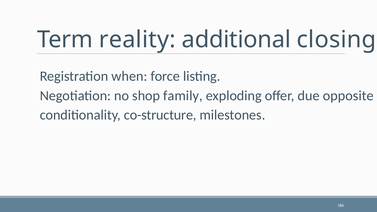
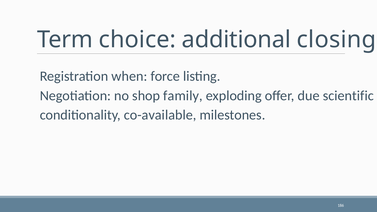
reality: reality -> choice (137, 40)
opposite: opposite -> scientific (348, 96)
co-structure: co-structure -> co-available (160, 115)
